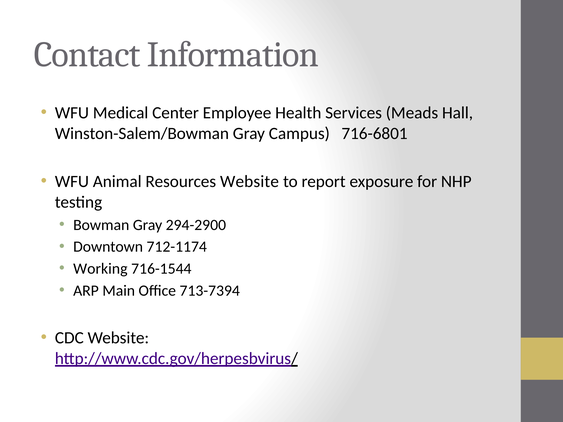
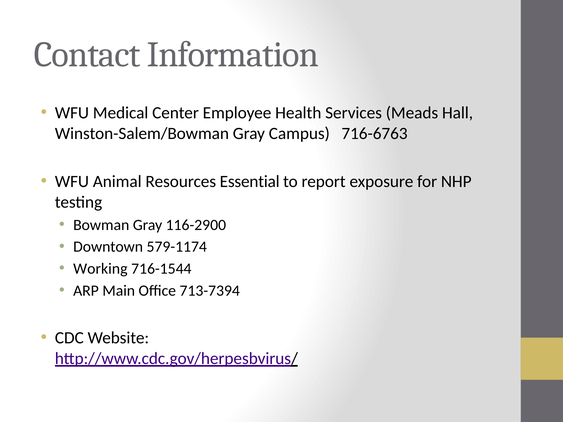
716-6801: 716-6801 -> 716-6763 (375, 133)
Resources Website: Website -> Essential (250, 182)
294-2900: 294-2900 -> 116-2900 (196, 225)
712-1174: 712-1174 -> 579-1174 (177, 247)
